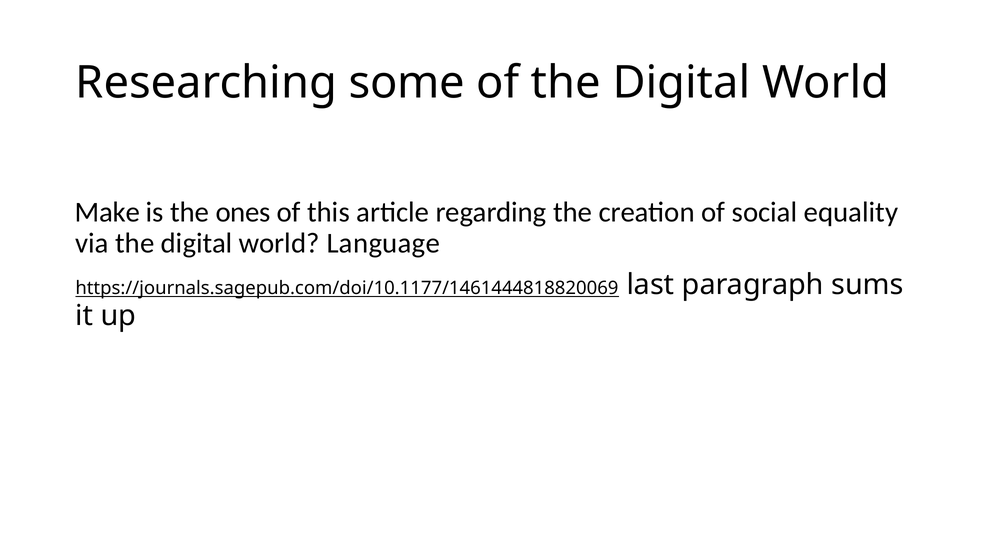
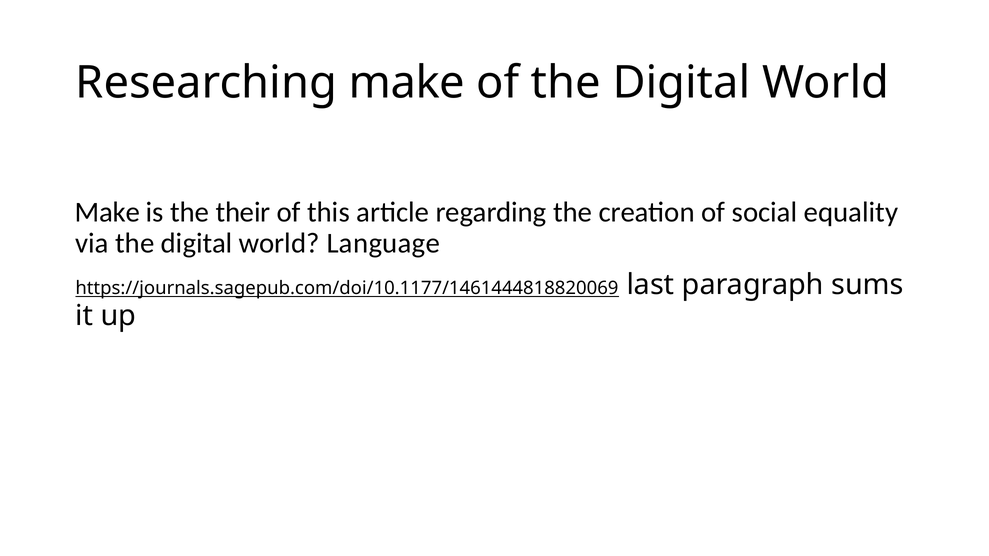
Researching some: some -> make (407, 83)
ones: ones -> their (243, 212)
